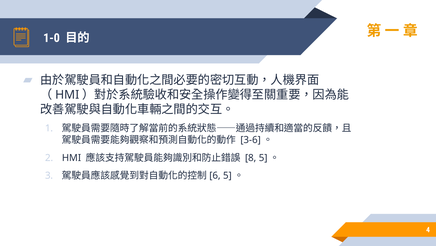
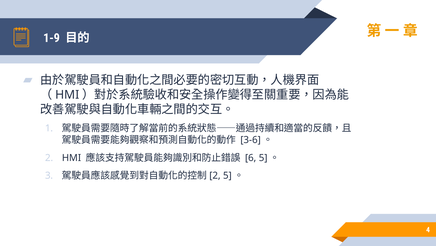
1-0: 1-0 -> 1-9 (51, 38)
8: 8 -> 6 (251, 157)
6: 6 -> 2 (215, 175)
